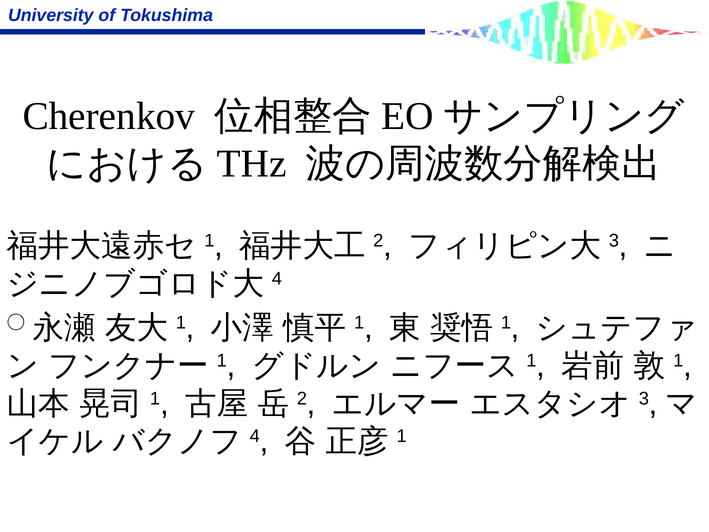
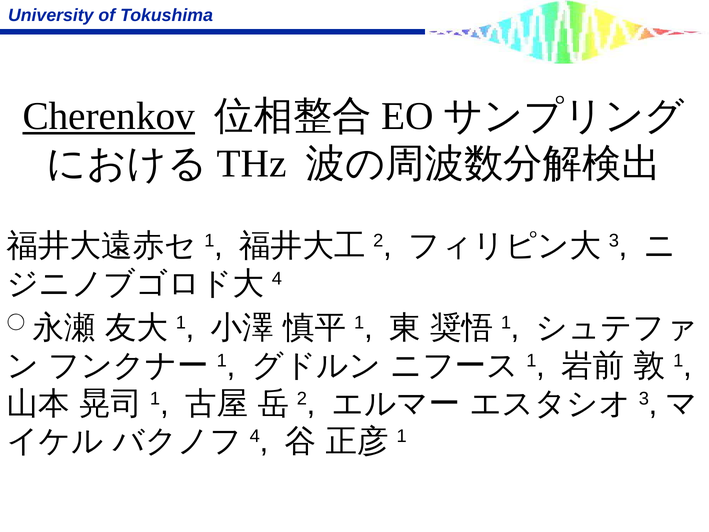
Cherenkov underline: none -> present (109, 116)
